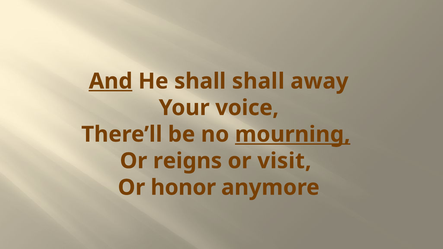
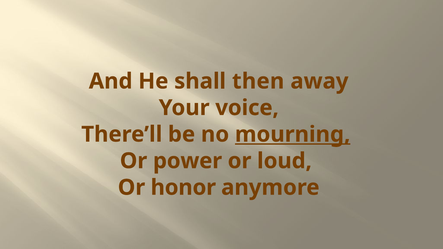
And underline: present -> none (111, 81)
shall shall: shall -> then (258, 81)
reigns: reigns -> power (188, 161)
visit: visit -> loud (285, 161)
